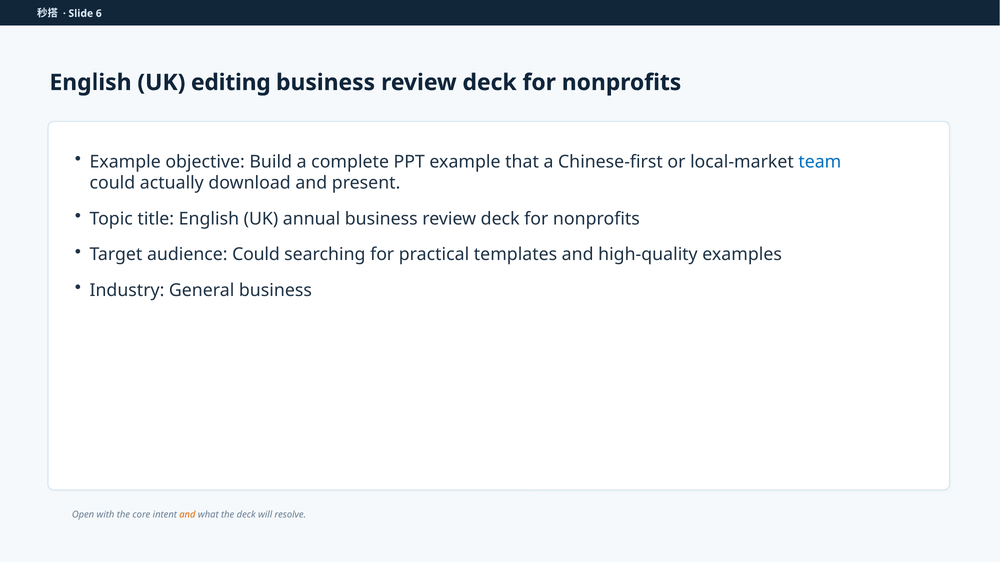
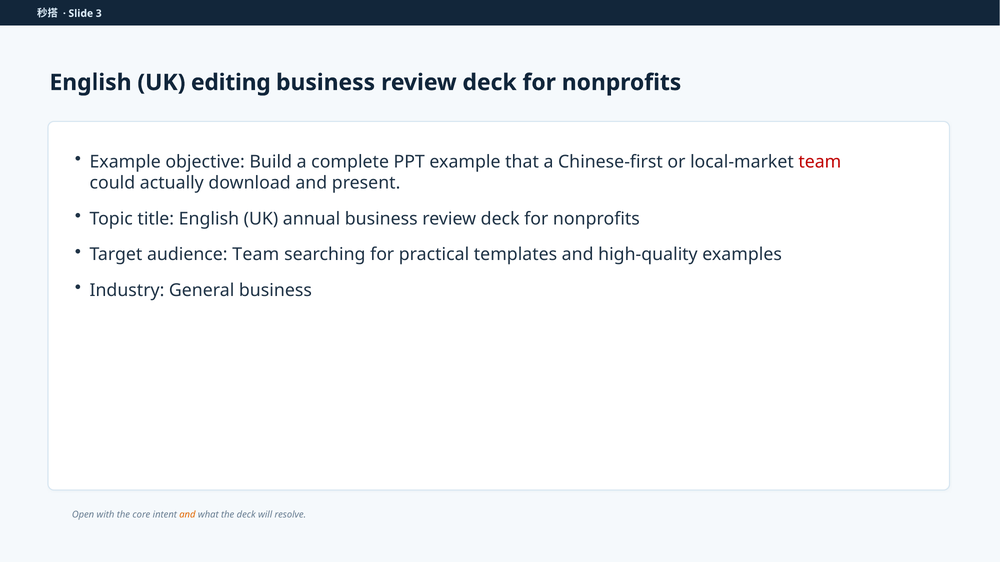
6: 6 -> 3 (99, 13)
team colour: blue -> red (820, 162)
audience Could: Could -> Team (256, 255)
